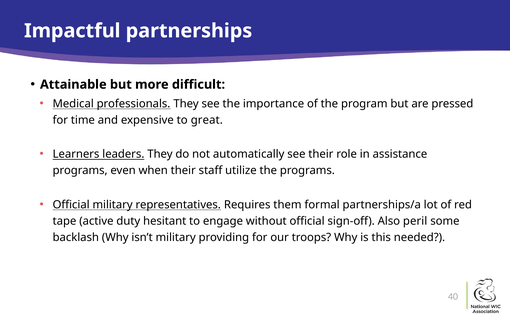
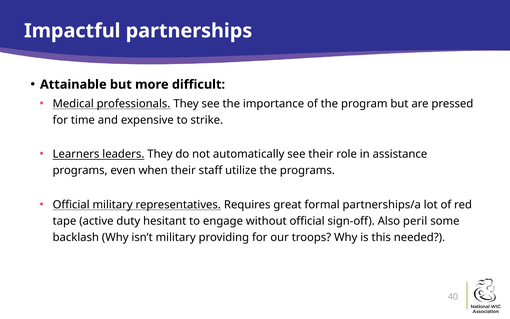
great: great -> strike (207, 120)
them: them -> great (288, 205)
